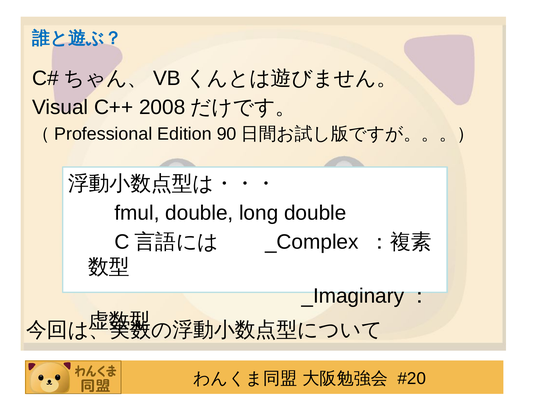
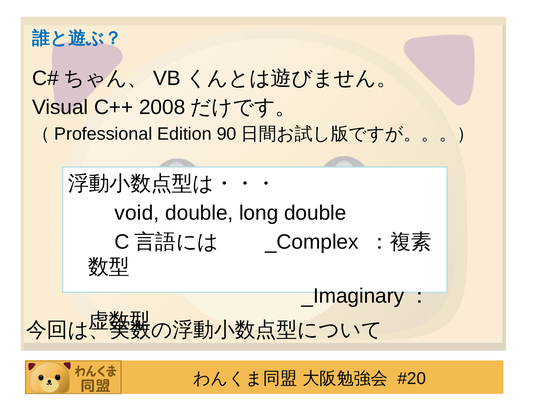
fmul: fmul -> void (137, 213)
